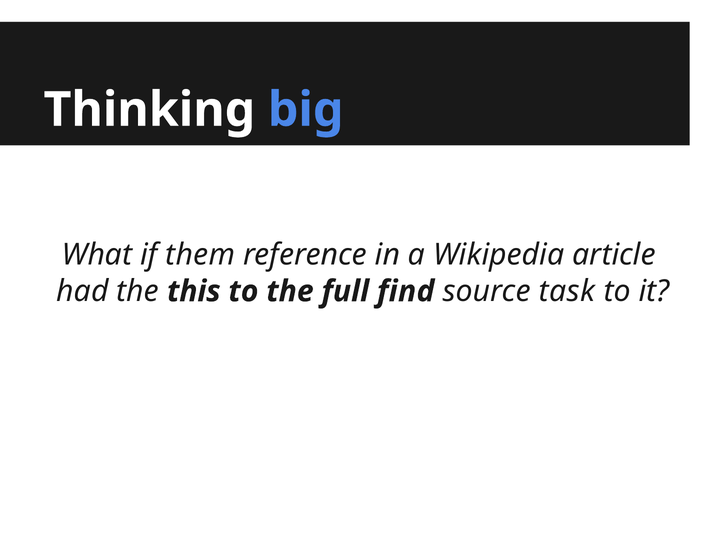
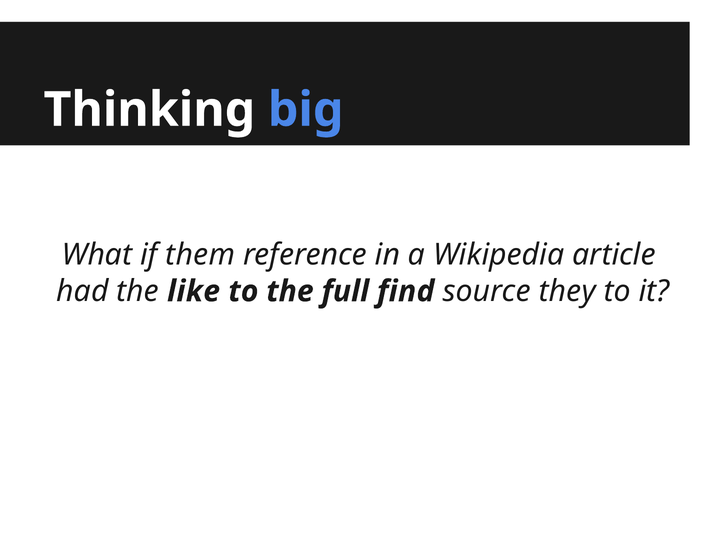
this: this -> like (194, 291)
task: task -> they (567, 291)
